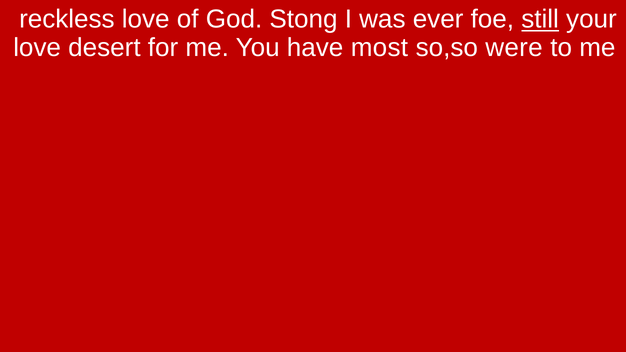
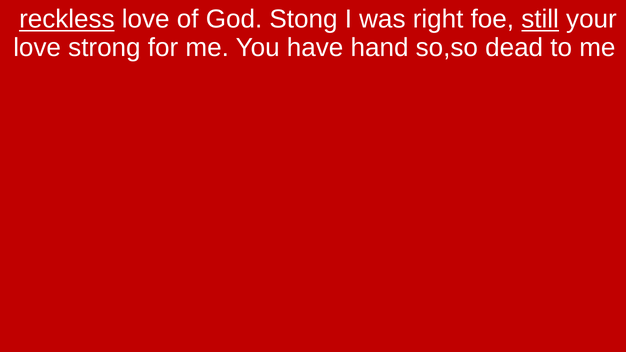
reckless underline: none -> present (67, 19)
ever: ever -> right (438, 19)
desert: desert -> strong (104, 48)
most: most -> hand (380, 48)
were: were -> dead (514, 48)
